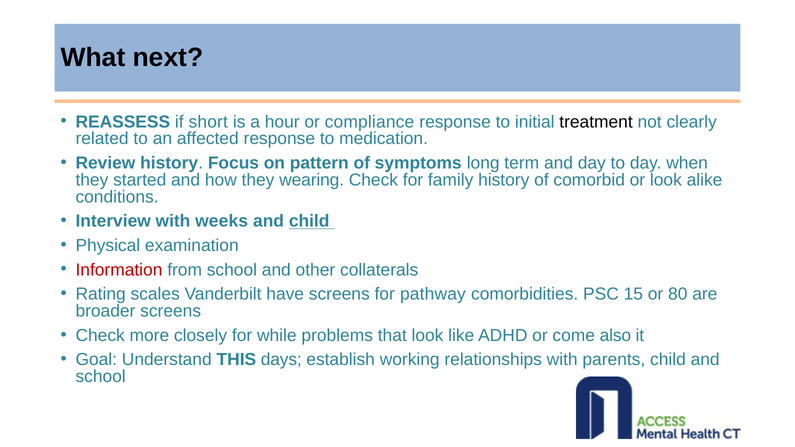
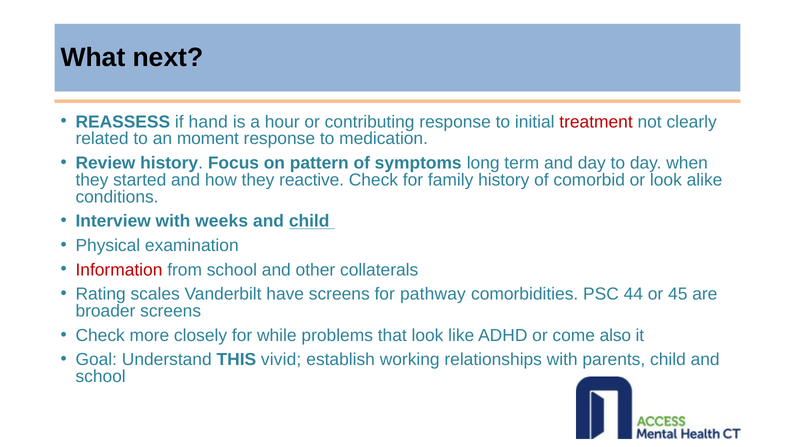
short: short -> hand (208, 122)
compliance: compliance -> contributing (370, 122)
treatment colour: black -> red (596, 122)
affected: affected -> moment (208, 139)
wearing: wearing -> reactive (312, 180)
15: 15 -> 44 (633, 294)
80: 80 -> 45 (678, 294)
days: days -> vivid (281, 360)
